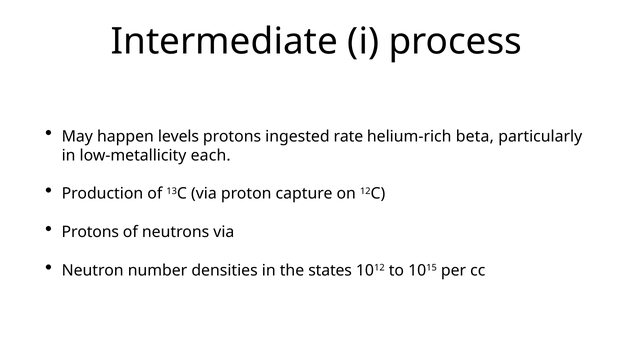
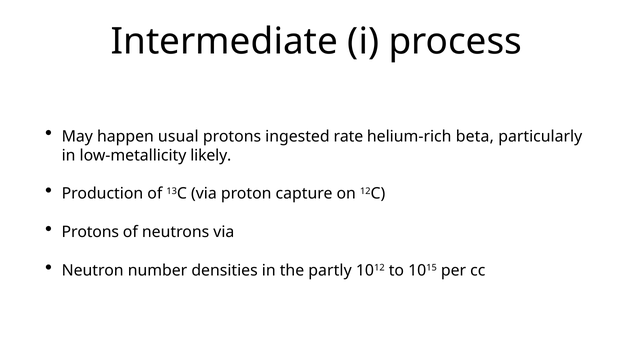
levels: levels -> usual (178, 136)
each: each -> likely (211, 155)
states: states -> partly (330, 271)
